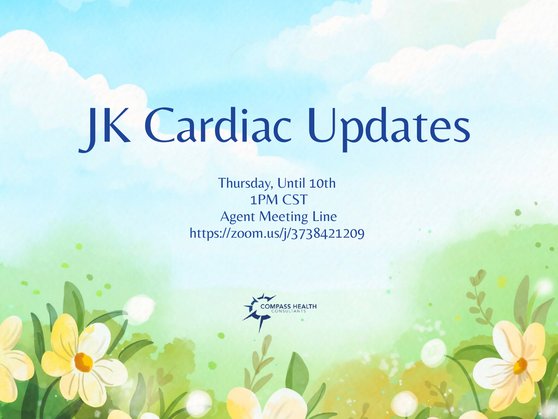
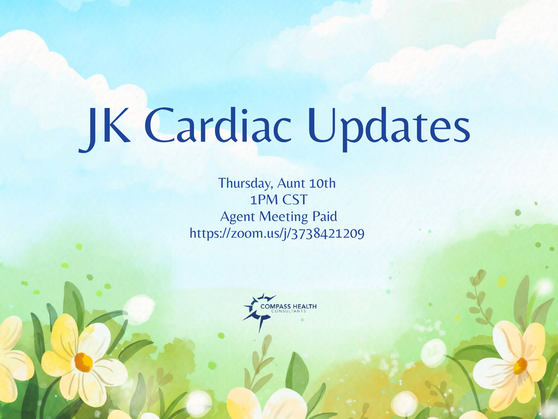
Until: Until -> Aunt (291, 183)
Line: Line -> Paid (325, 216)
